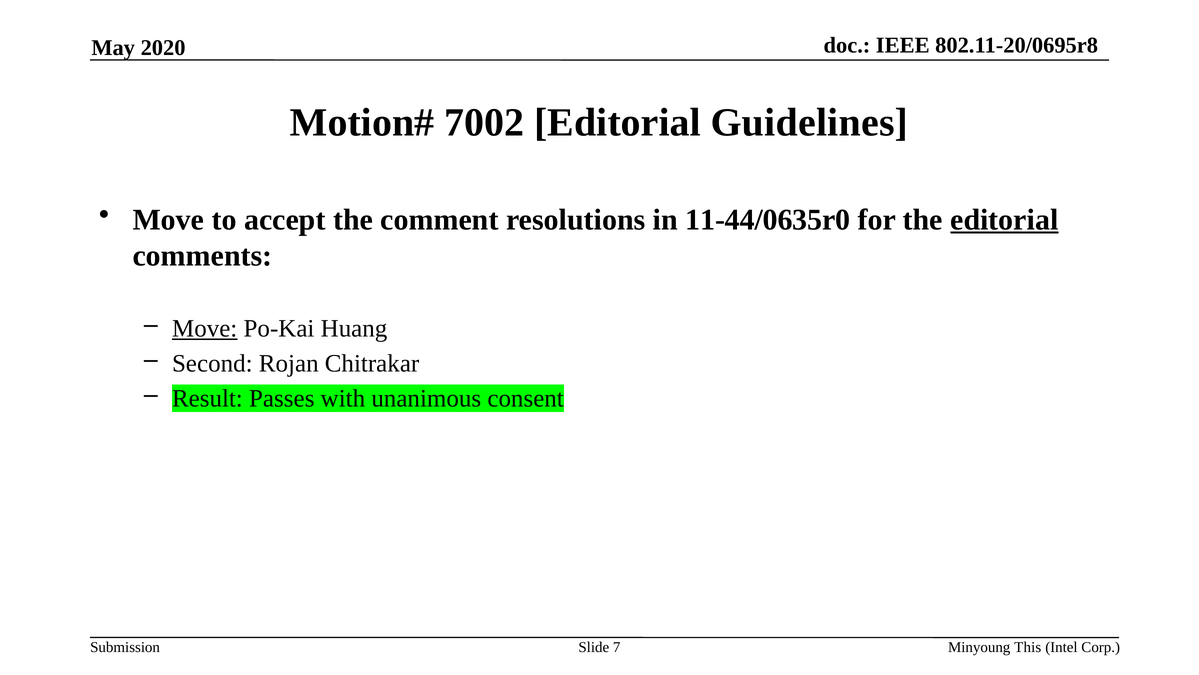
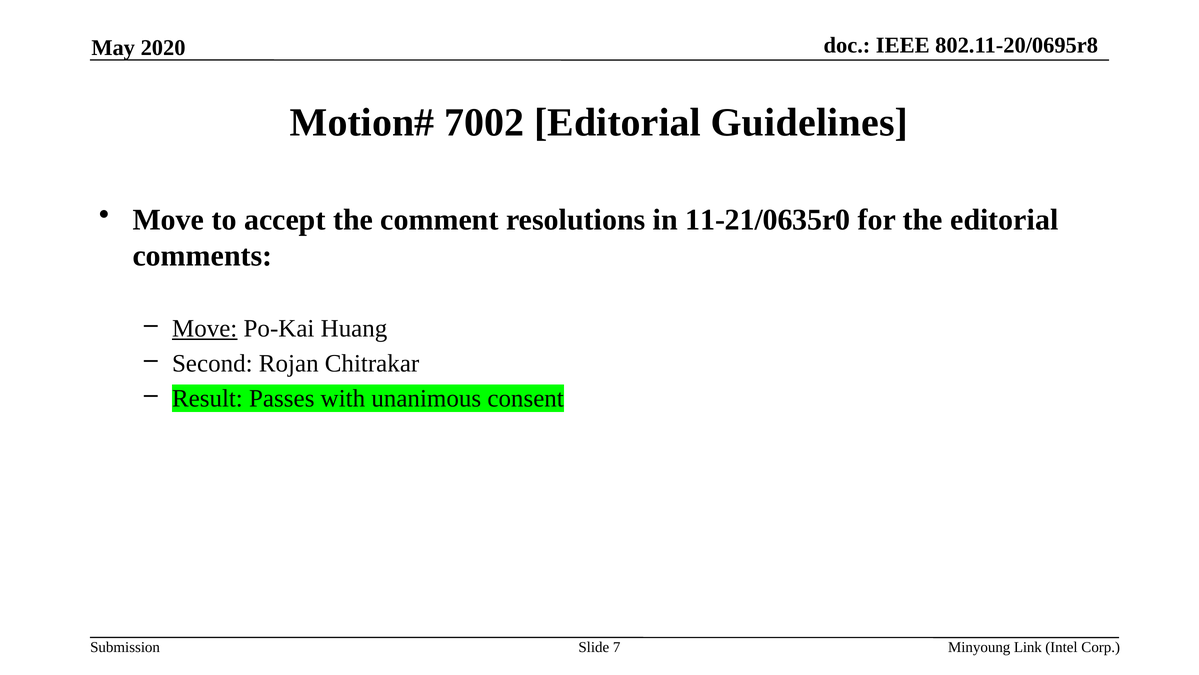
11-44/0635r0: 11-44/0635r0 -> 11-21/0635r0 (768, 219)
editorial underline: present -> none (1004, 219)
This: This -> Link (1028, 647)
